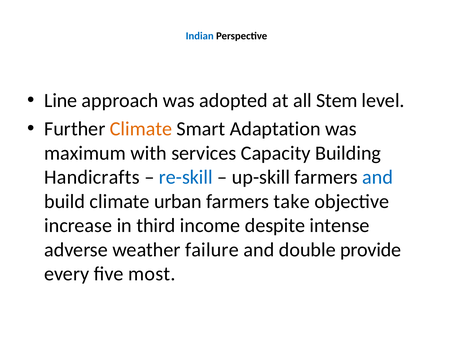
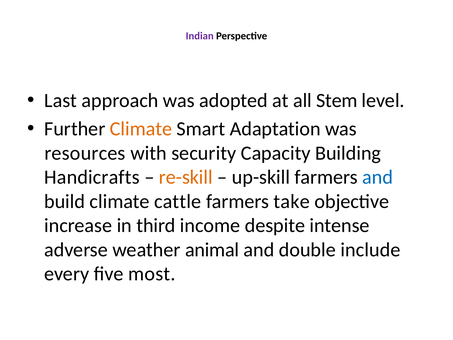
Indian colour: blue -> purple (200, 36)
Line: Line -> Last (61, 101)
maximum: maximum -> resources (85, 153)
services: services -> security (204, 153)
re-skill colour: blue -> orange (186, 177)
urban: urban -> cattle (178, 201)
failure: failure -> animal (212, 250)
provide: provide -> include (370, 250)
